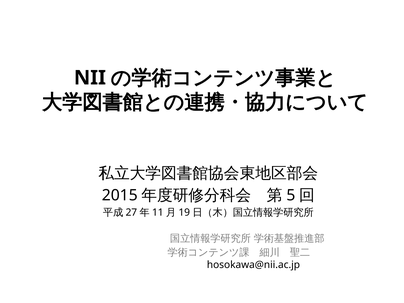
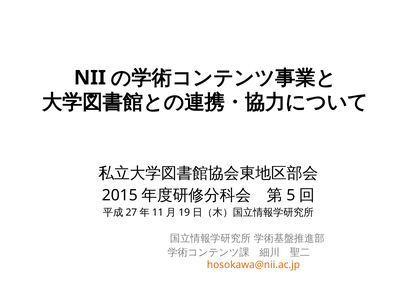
hosokawa@nii.ac.jp colour: black -> orange (253, 265)
